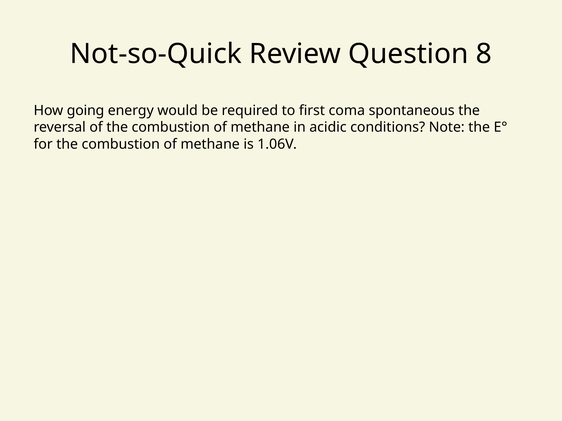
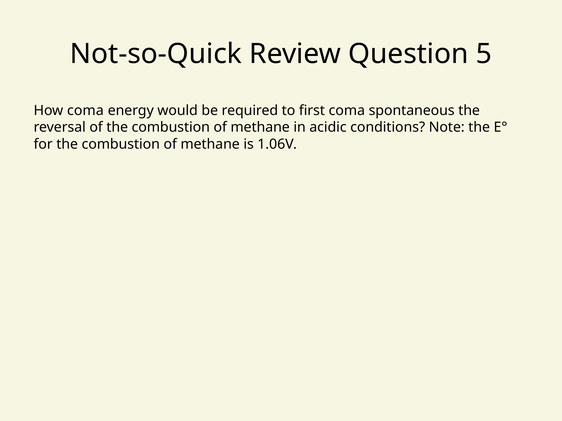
8: 8 -> 5 (484, 54)
How going: going -> coma (85, 111)
